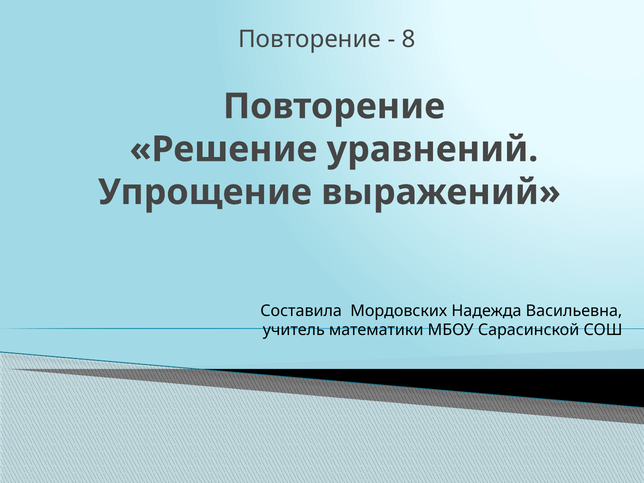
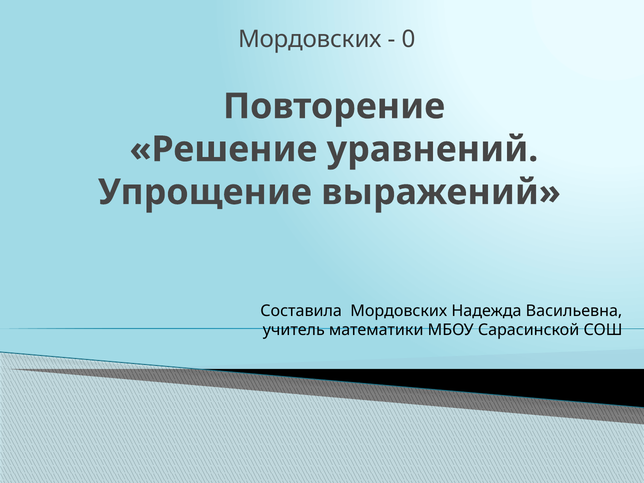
Повторение: Повторение -> Мордовских (310, 39)
8: 8 -> 0 (408, 39)
